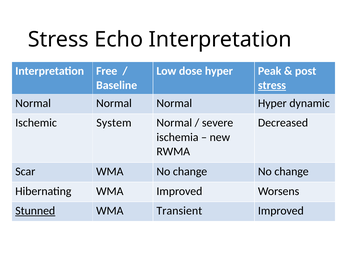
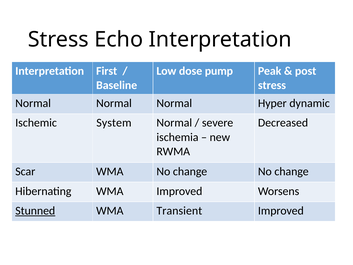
Free: Free -> First (107, 71)
dose hyper: hyper -> pump (219, 71)
stress underline: present -> none (272, 85)
